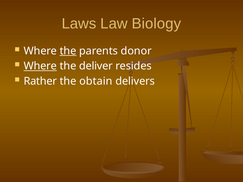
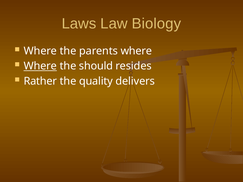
the underline: present -> none (68, 51)
parents donor: donor -> where (136, 51)
deliver: deliver -> should (96, 66)
obtain: obtain -> quality (96, 81)
